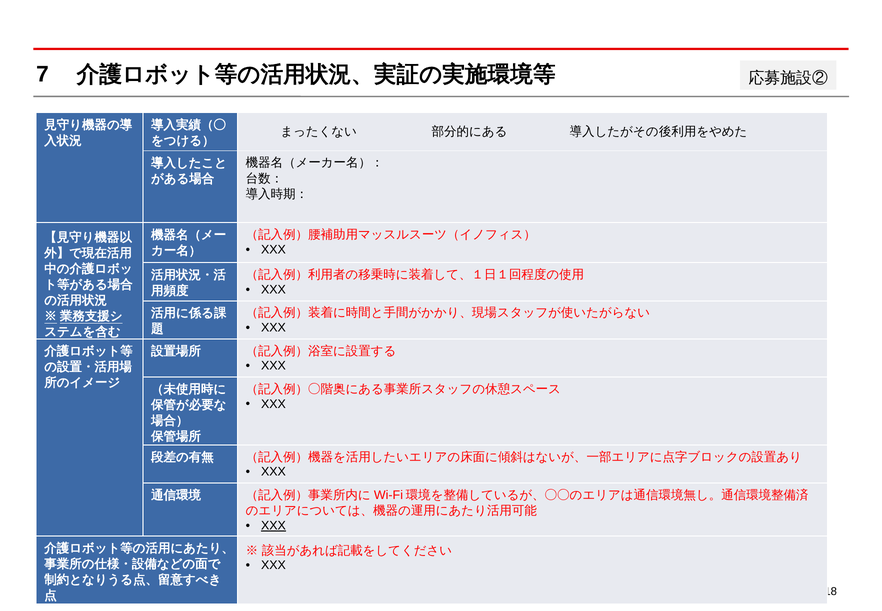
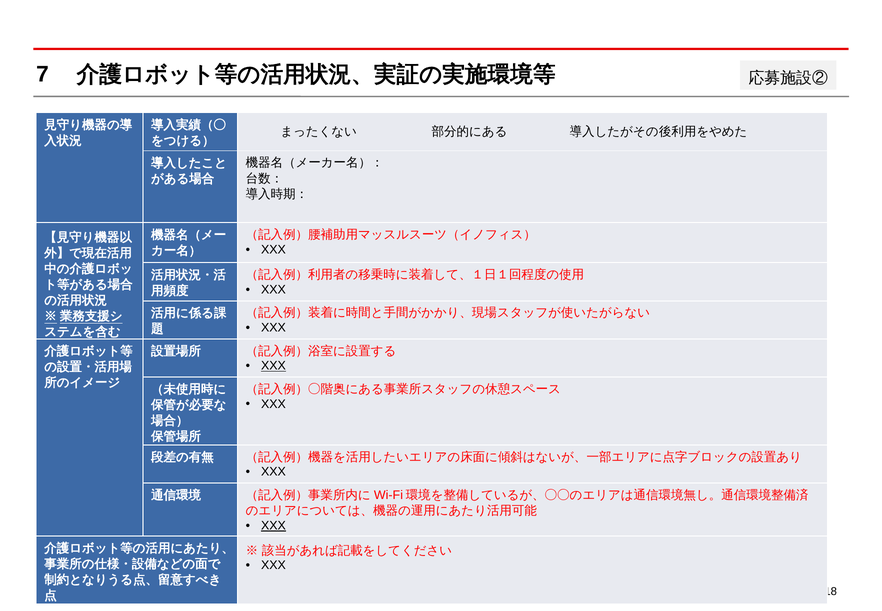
XXX underline: none -> present (273, 366)
